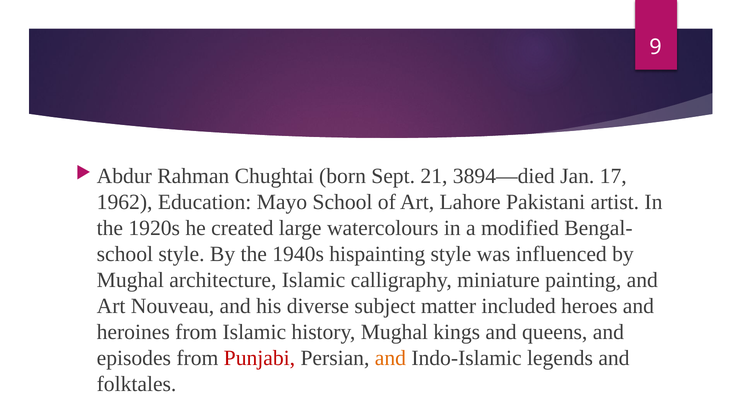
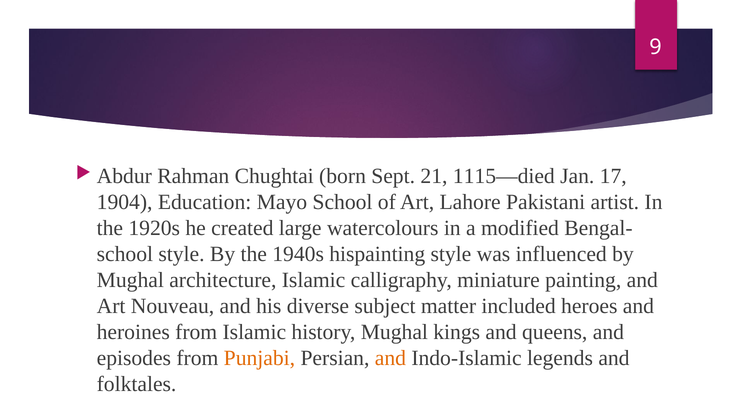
3894—died: 3894—died -> 1115—died (504, 176)
1962: 1962 -> 1904 (125, 202)
Punjabi colour: red -> orange (259, 358)
